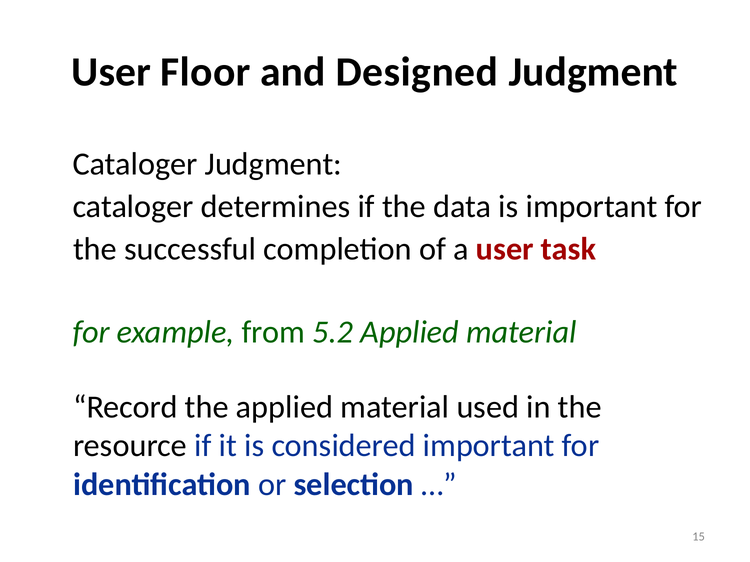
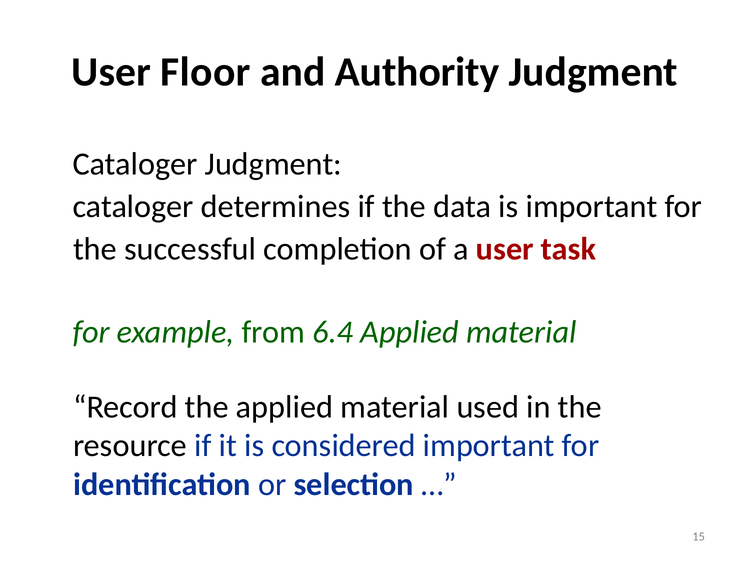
Designed: Designed -> Authority (417, 72)
5.2: 5.2 -> 6.4 (333, 332)
